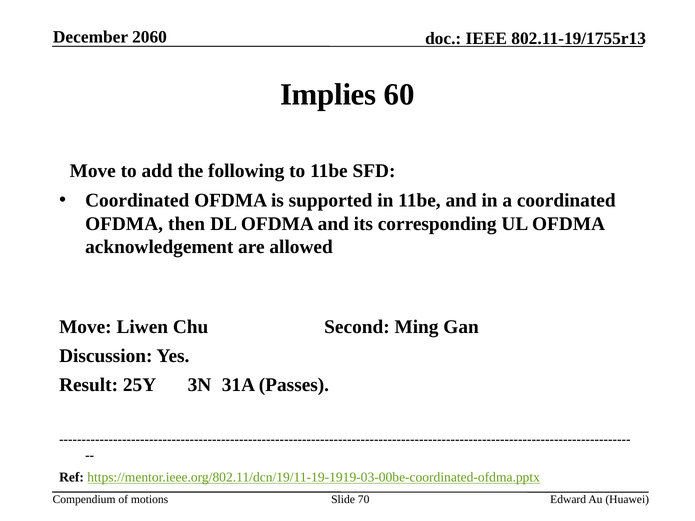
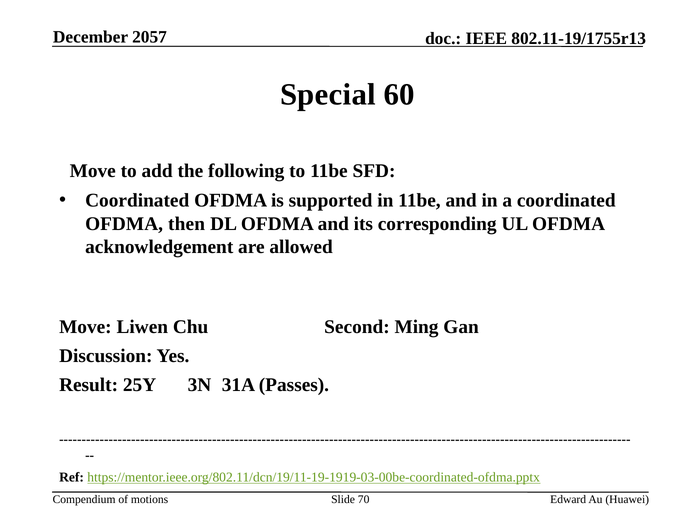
2060: 2060 -> 2057 (150, 37)
Implies: Implies -> Special (328, 95)
